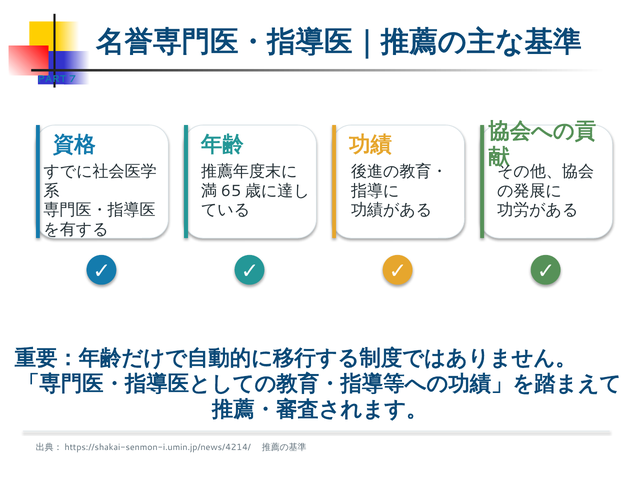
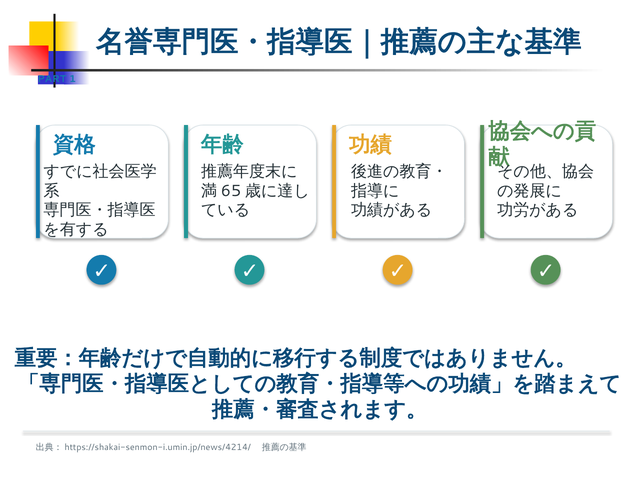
7: 7 -> 1 (73, 79)
